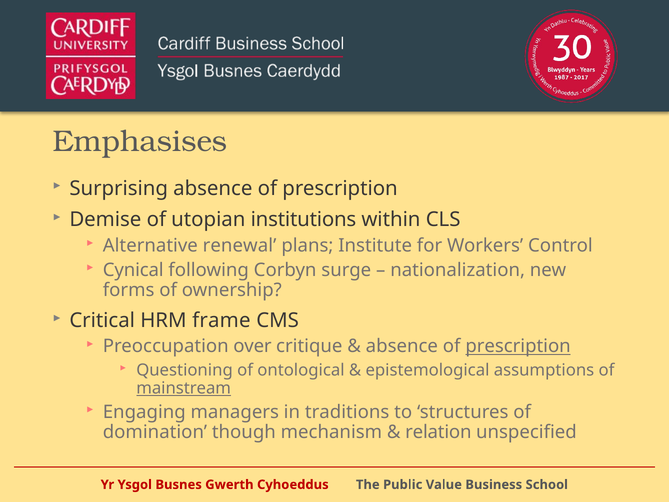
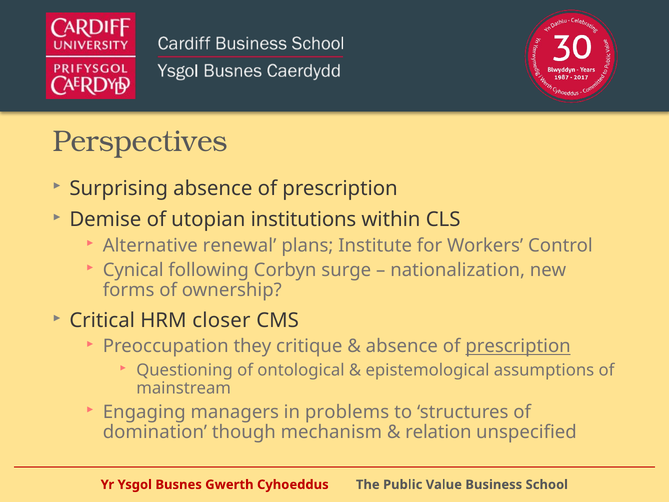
Emphasises: Emphasises -> Perspectives (140, 141)
frame: frame -> closer (221, 320)
over: over -> they (252, 346)
mainstream underline: present -> none (184, 388)
traditions: traditions -> problems (347, 412)
